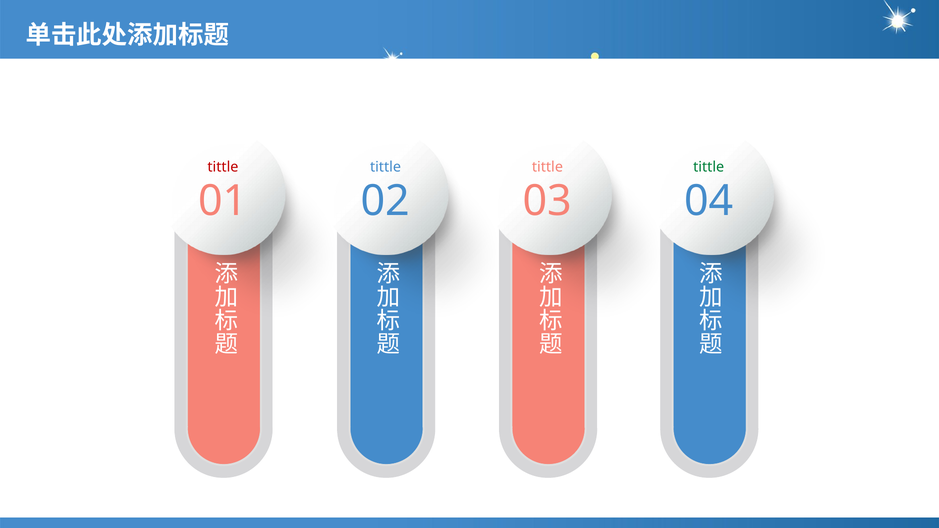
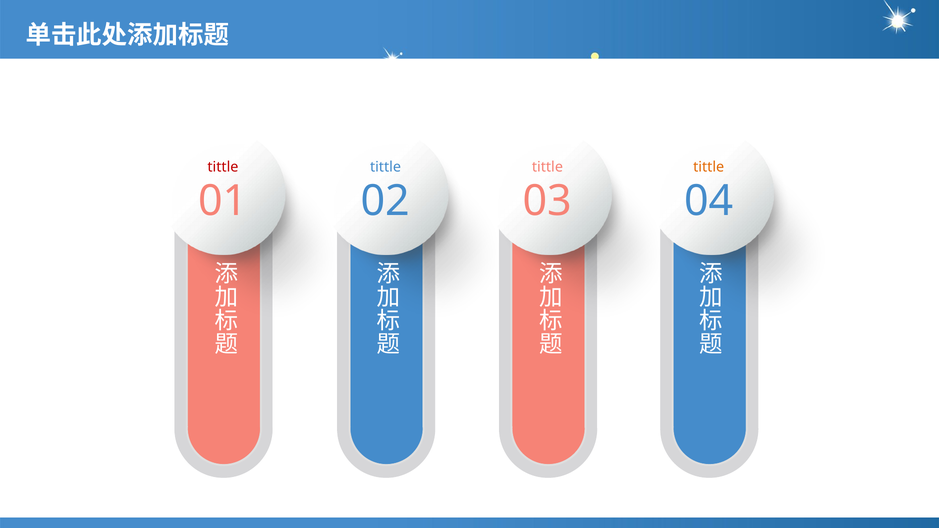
tittle colour: green -> orange (709, 167)
